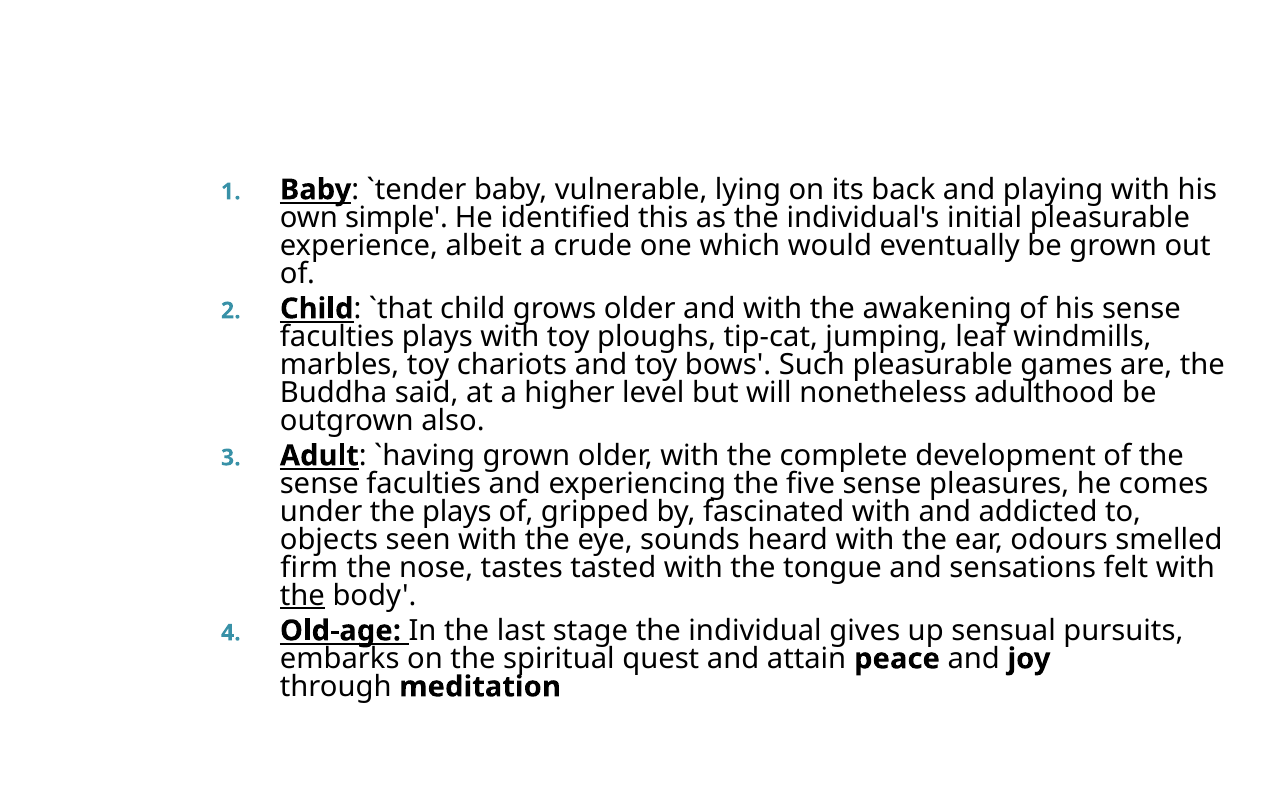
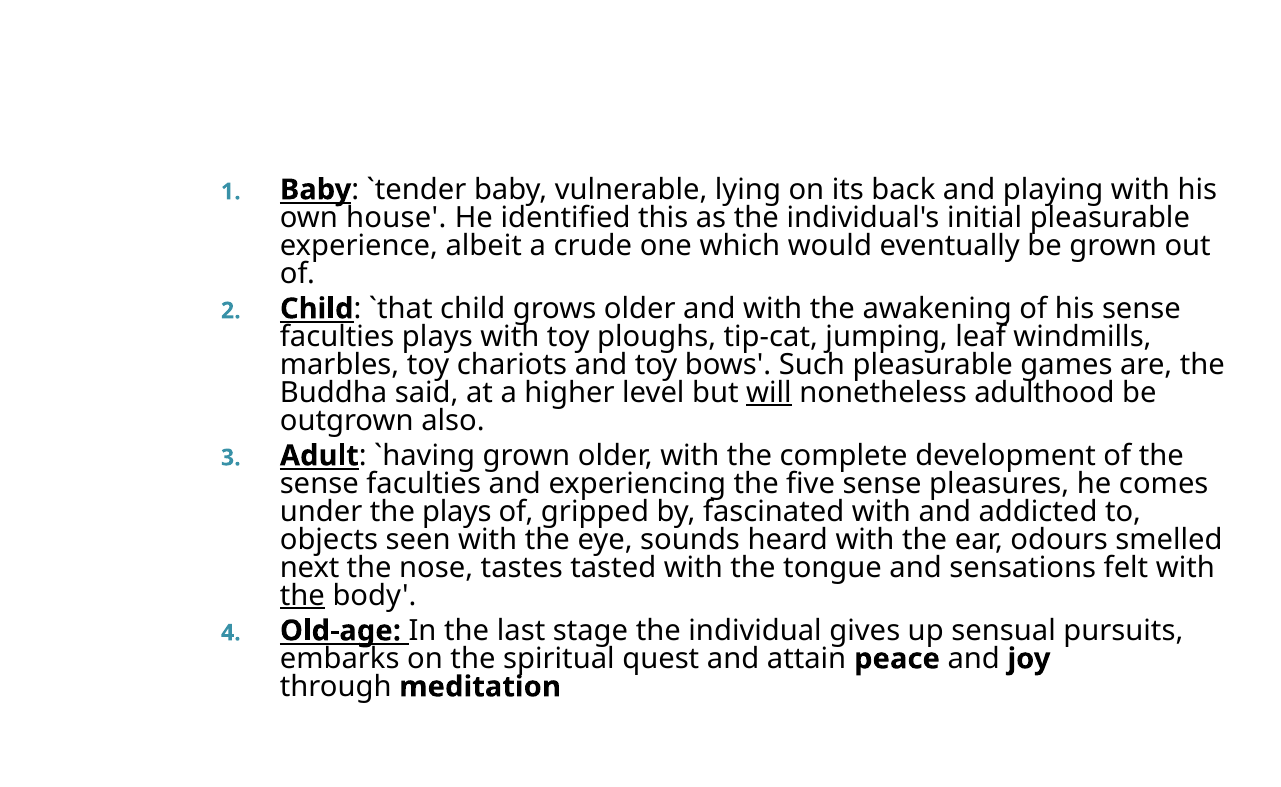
simple: simple -> house (396, 218)
will underline: none -> present (769, 393)
firm: firm -> next (310, 568)
